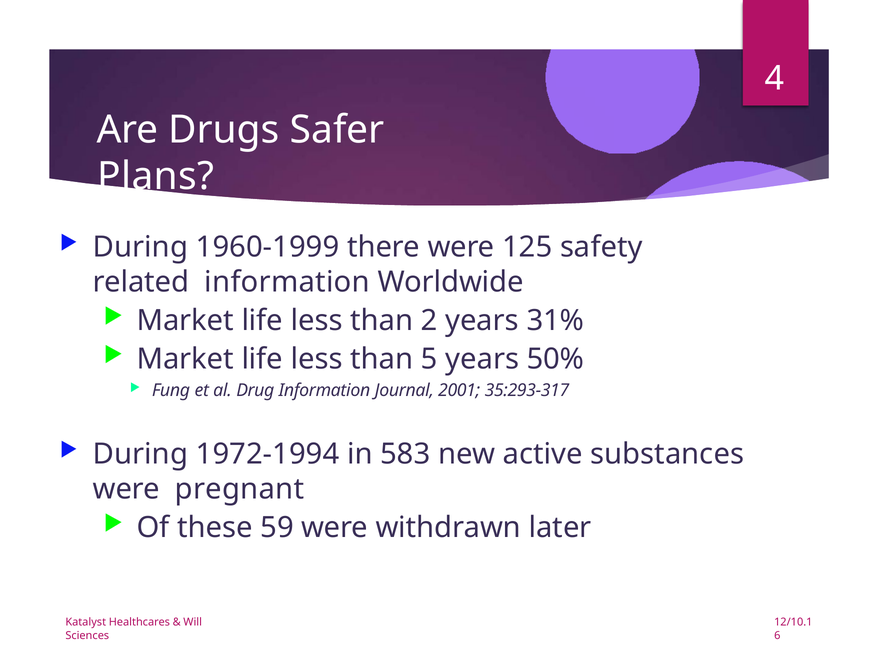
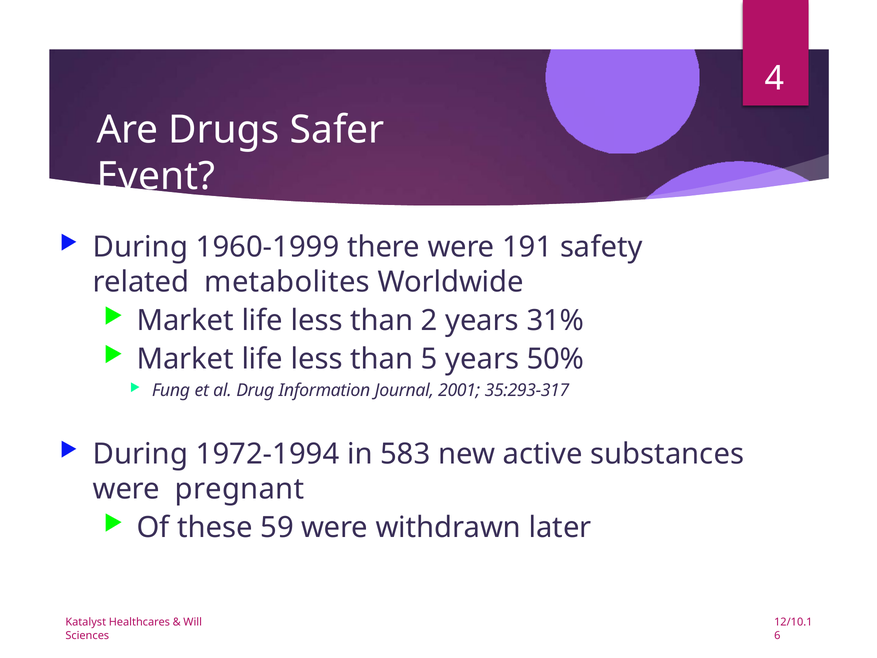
Plans: Plans -> Event (156, 176)
125: 125 -> 191 (527, 247)
related information: information -> metabolites (287, 282)
